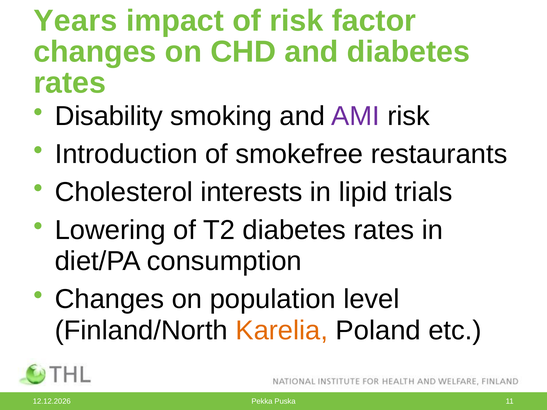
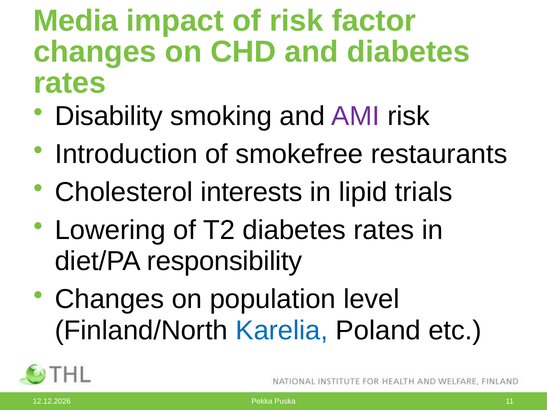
Years: Years -> Media (76, 21)
consumption: consumption -> responsibility (225, 261)
Karelia colour: orange -> blue (282, 331)
